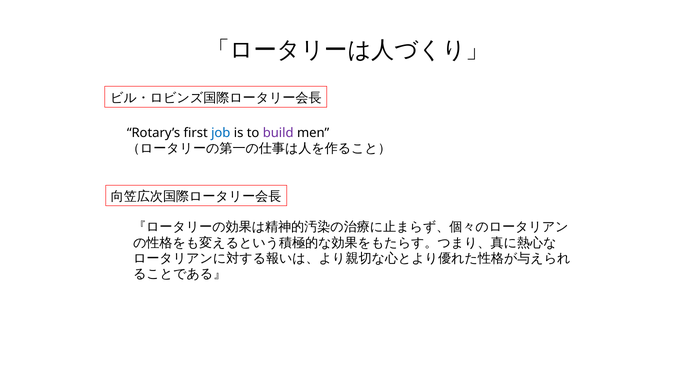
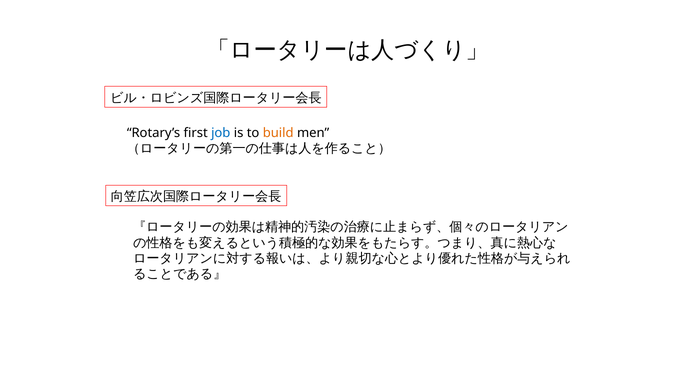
build colour: purple -> orange (278, 133)
